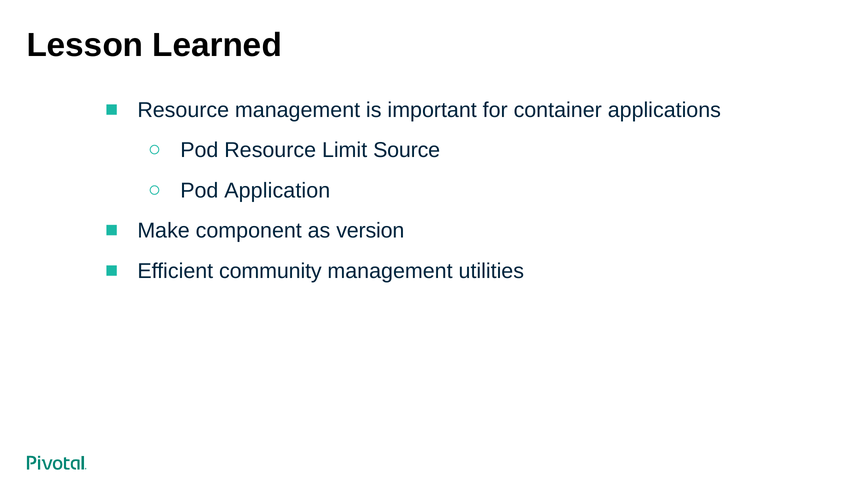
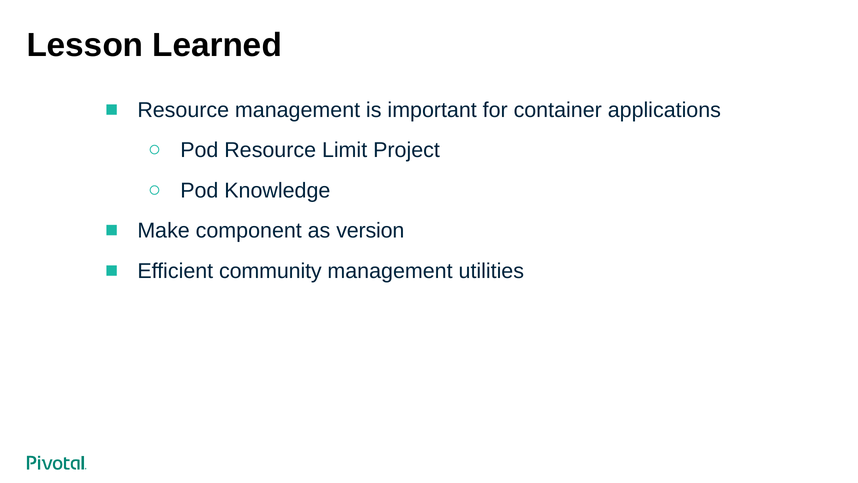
Source: Source -> Project (407, 150)
Application: Application -> Knowledge (277, 190)
